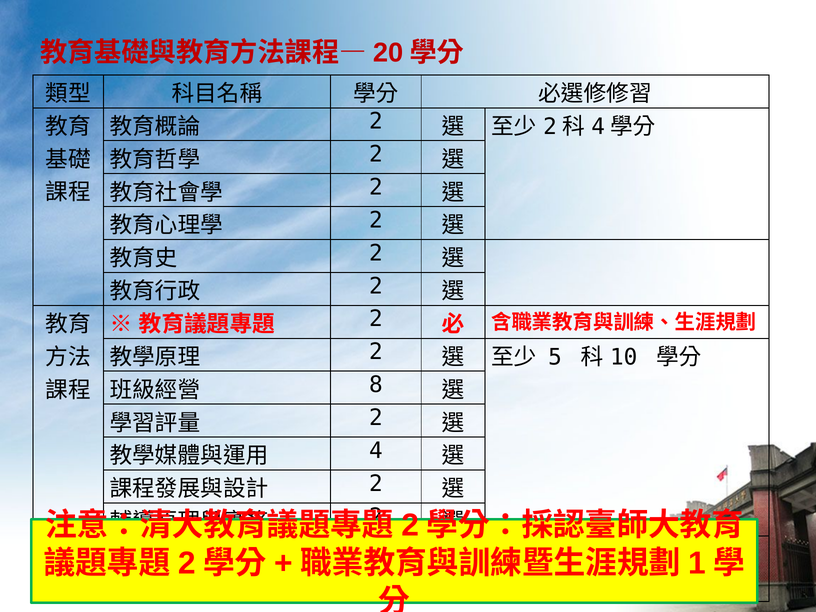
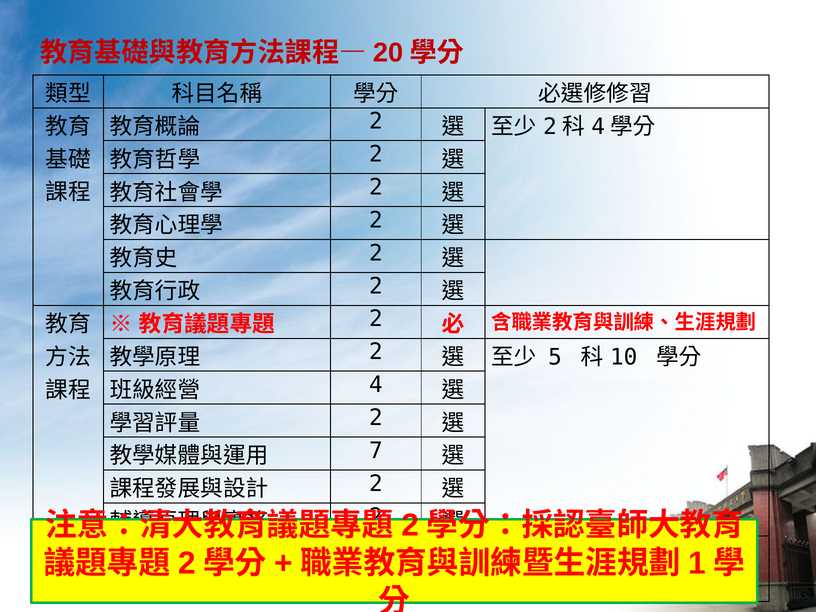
8: 8 -> 4 (376, 385)
4: 4 -> 7 (376, 451)
